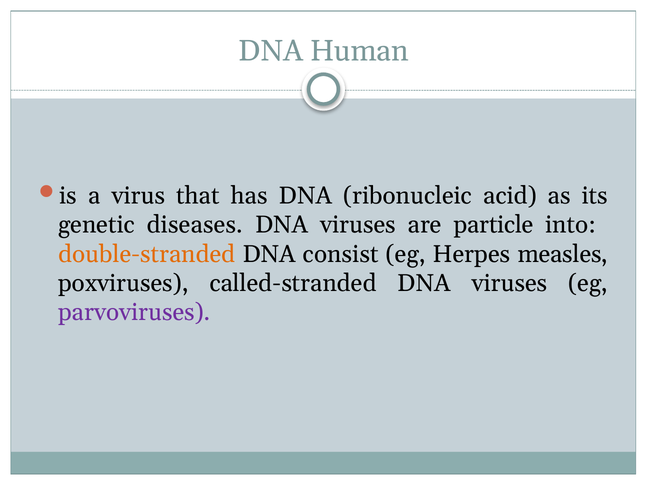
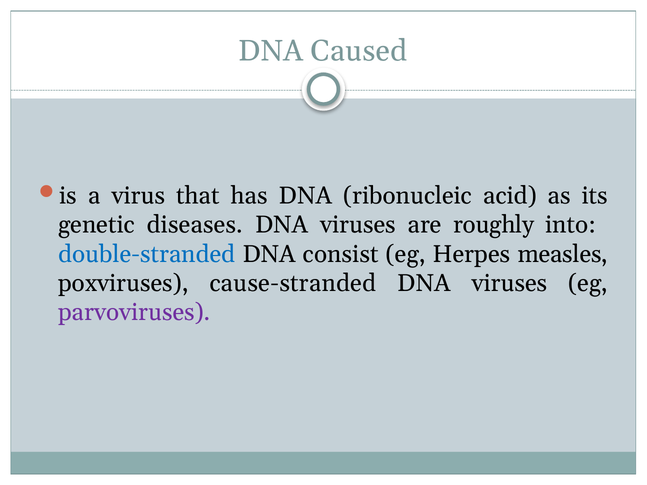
Human: Human -> Caused (359, 51)
particle: particle -> roughly (494, 225)
double-stranded colour: orange -> blue (147, 254)
called-stranded: called-stranded -> cause-stranded (293, 283)
